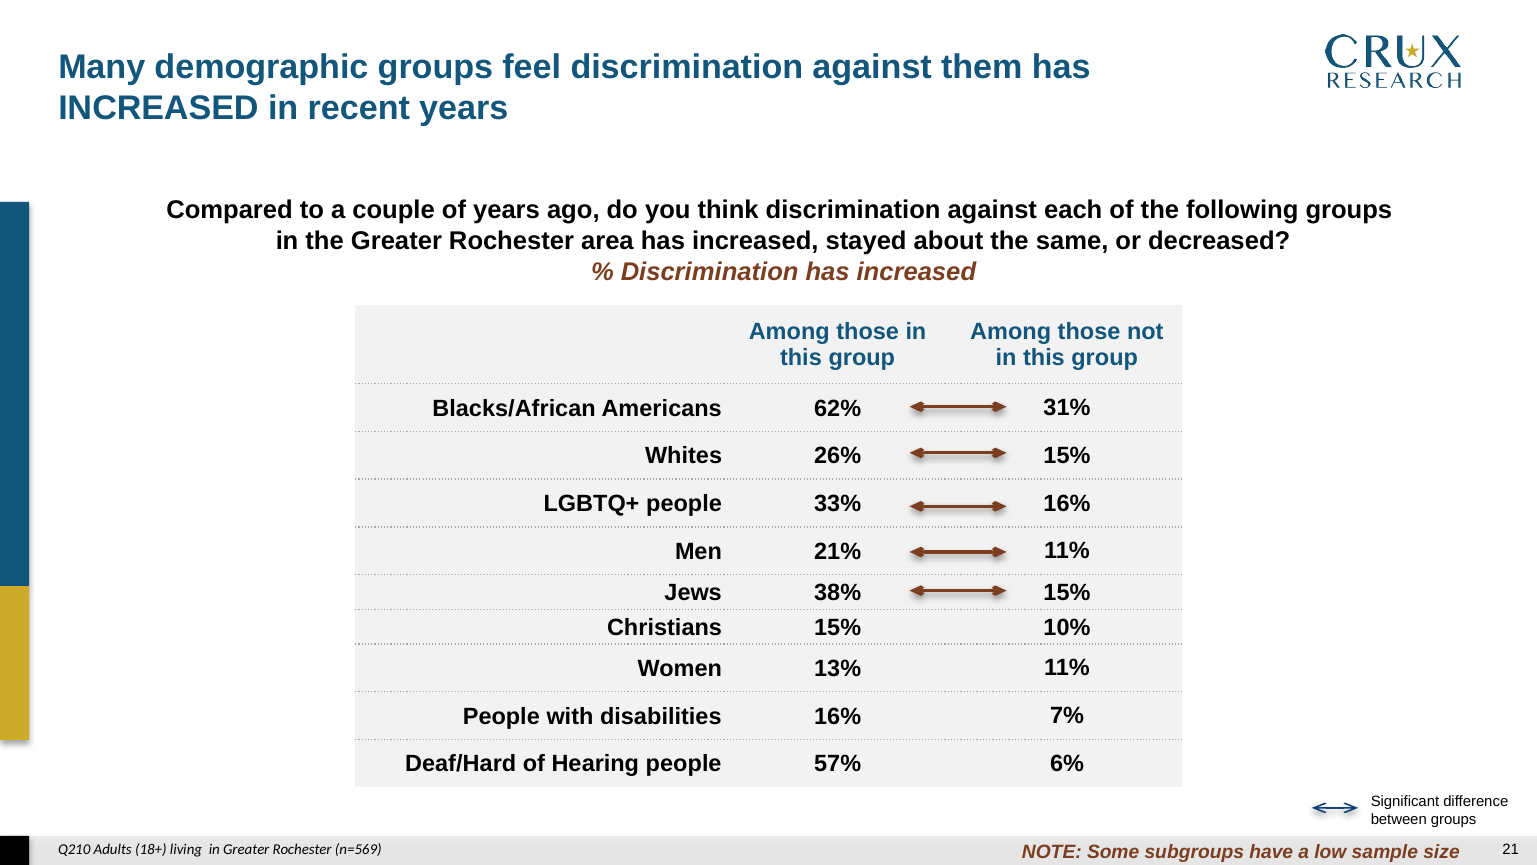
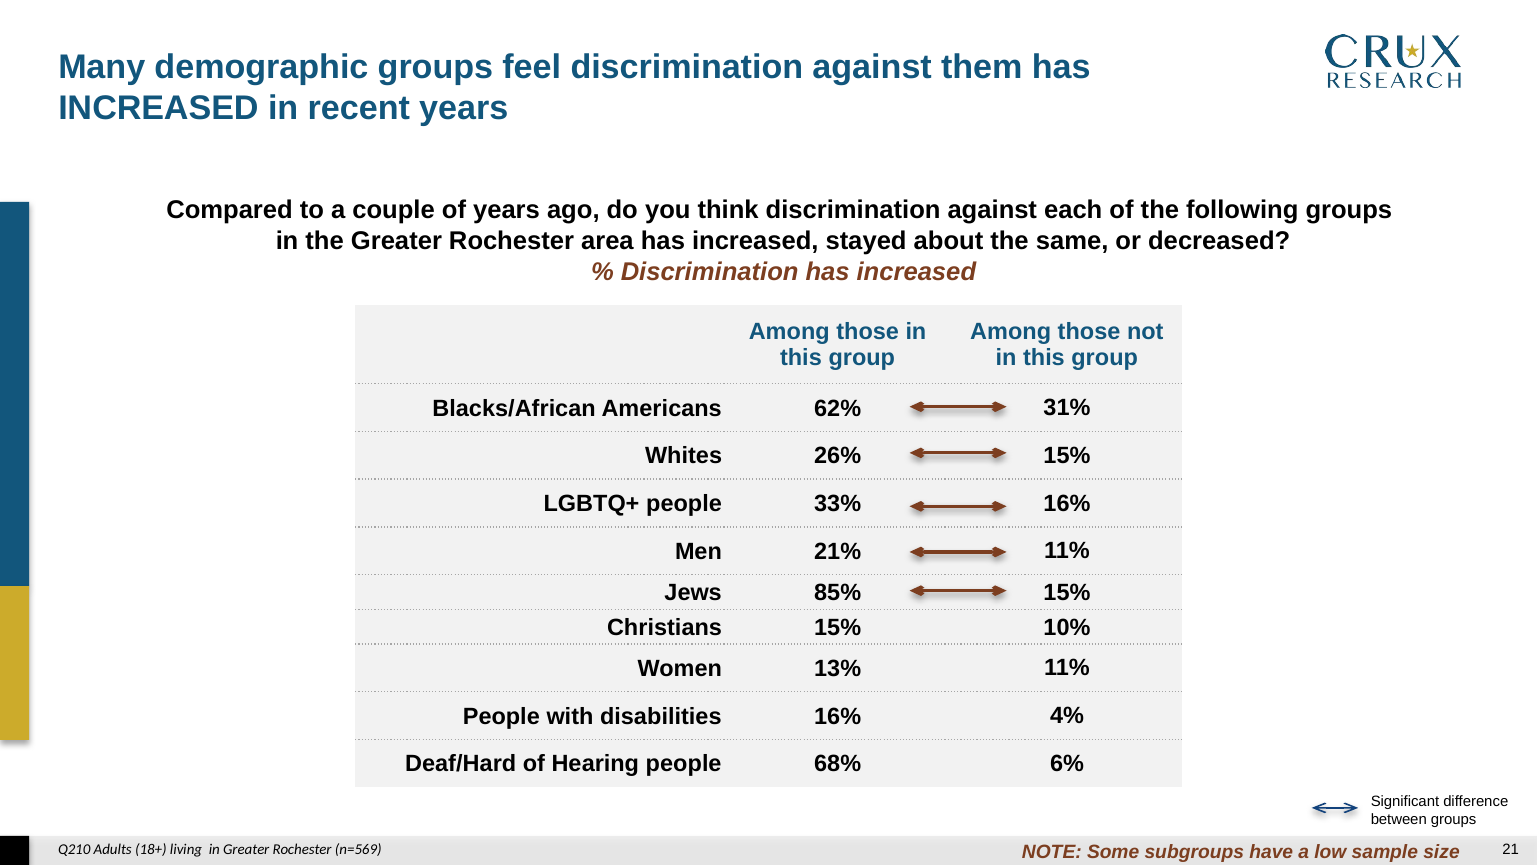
38%: 38% -> 85% (838, 593)
7%: 7% -> 4% (1067, 715)
57%: 57% -> 68% (838, 764)
